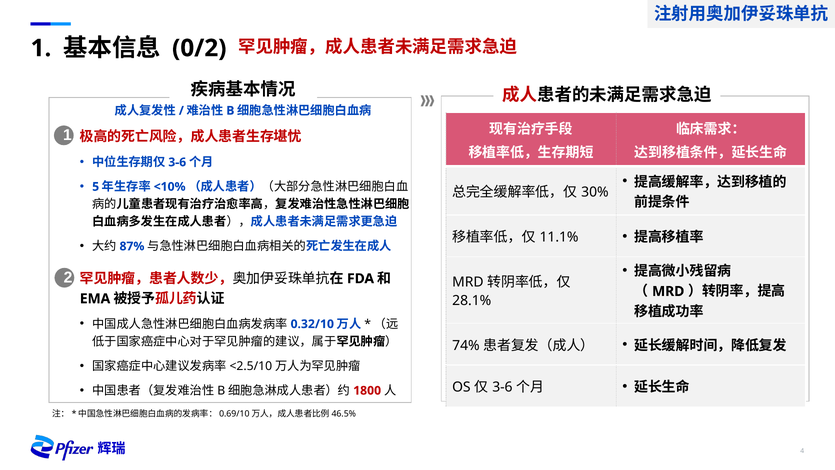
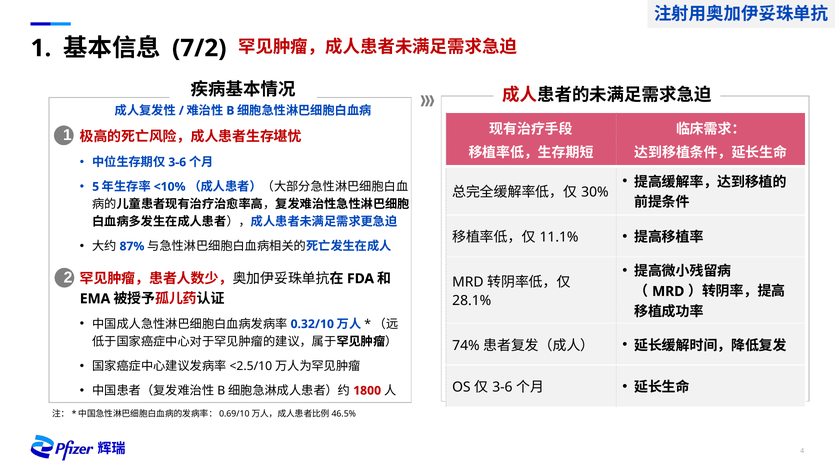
0/2: 0/2 -> 7/2 (199, 48)
